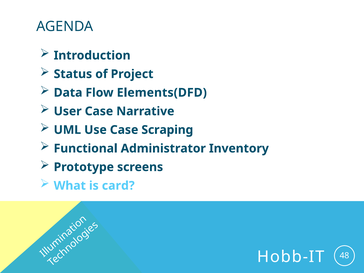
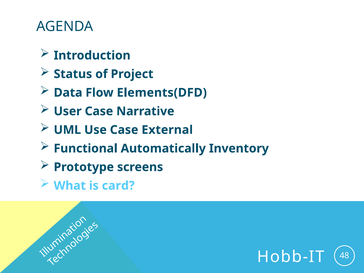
Scraping: Scraping -> External (167, 130)
Administrator: Administrator -> Automatically (163, 148)
